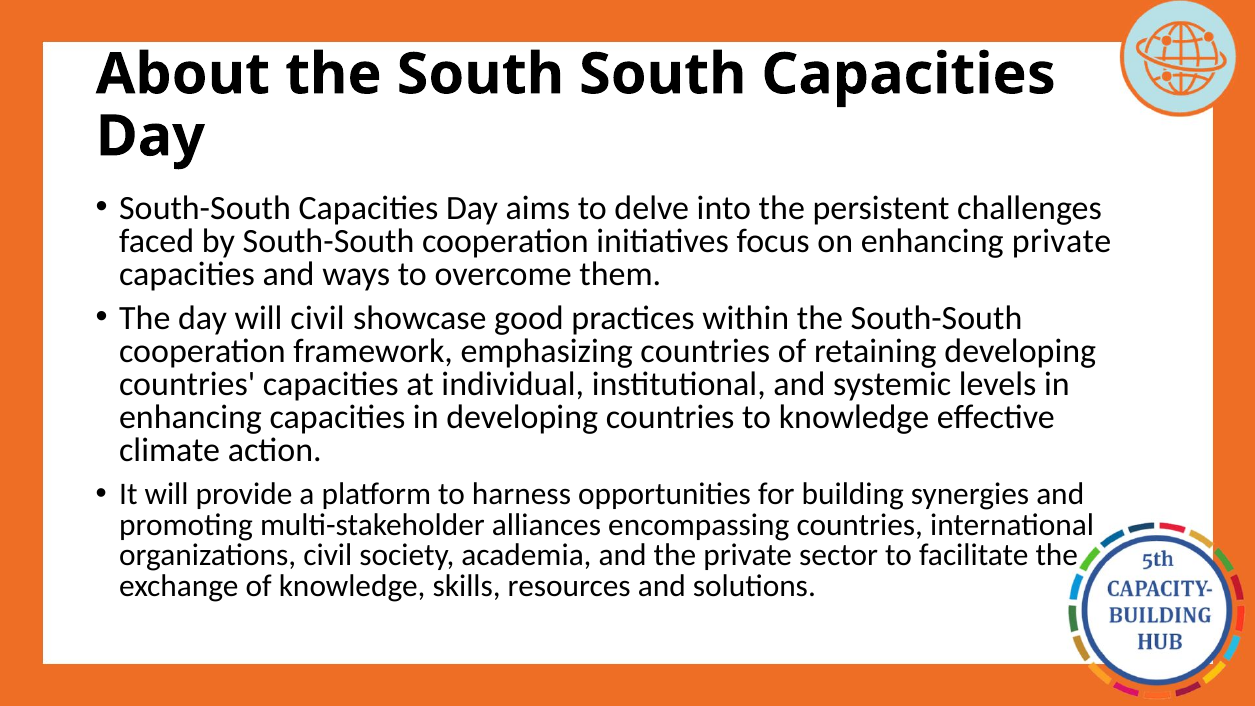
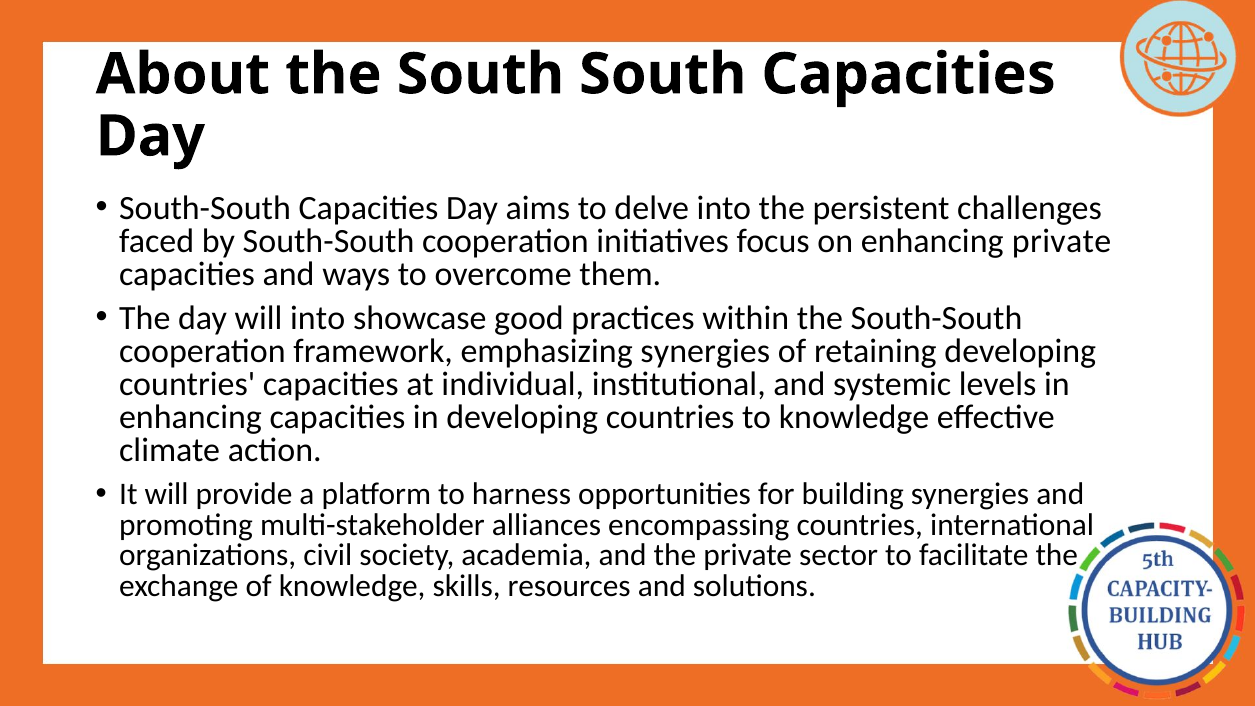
will civil: civil -> into (318, 319)
emphasizing countries: countries -> synergies (705, 352)
